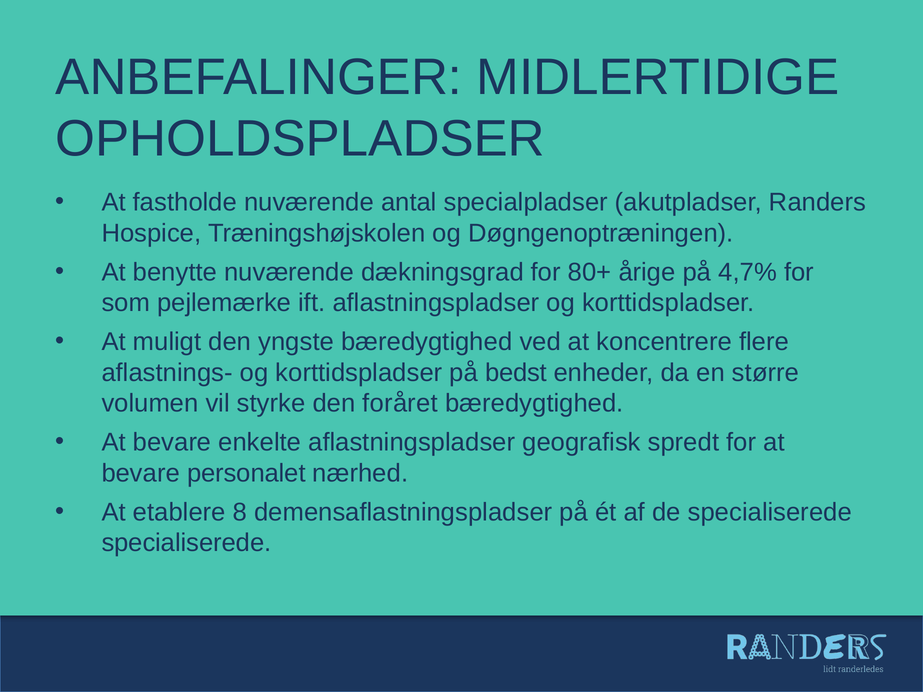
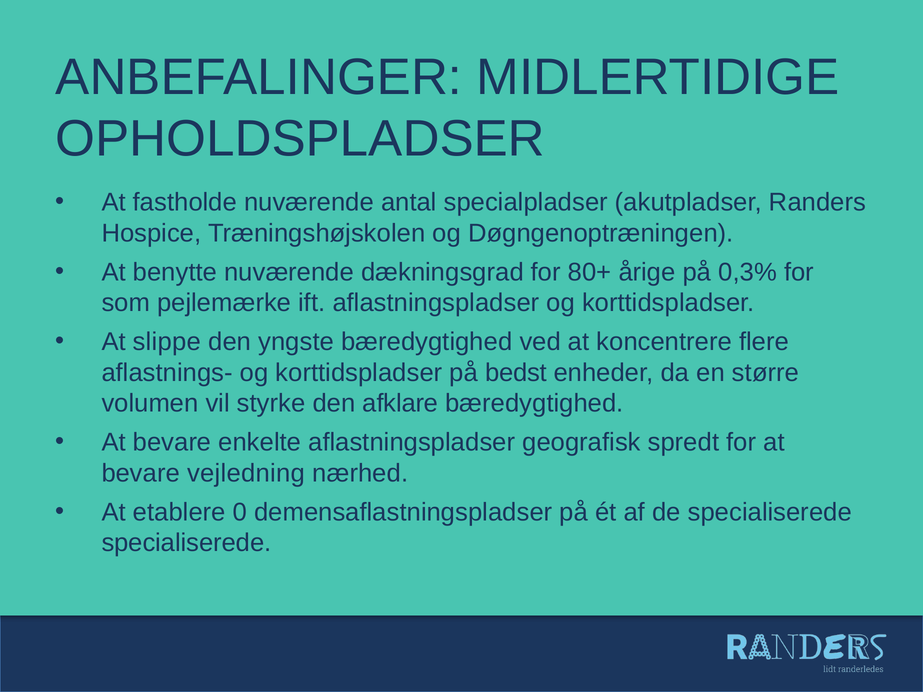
4,7%: 4,7% -> 0,3% (748, 272)
muligt: muligt -> slippe (167, 342)
foråret: foråret -> afklare (400, 404)
personalet: personalet -> vejledning (246, 473)
etablere 8: 8 -> 0 (240, 512)
